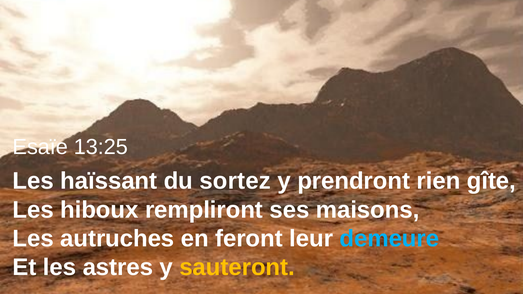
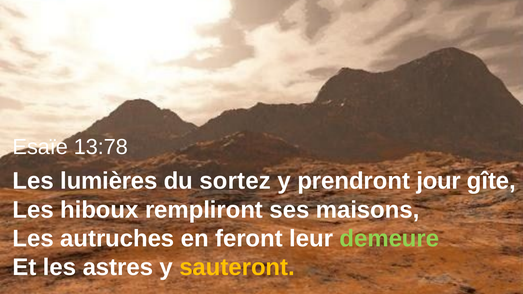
13:25: 13:25 -> 13:78 (101, 147)
haïssant: haïssant -> lumières (109, 181)
rien: rien -> jour (439, 181)
demeure colour: light blue -> light green (389, 239)
